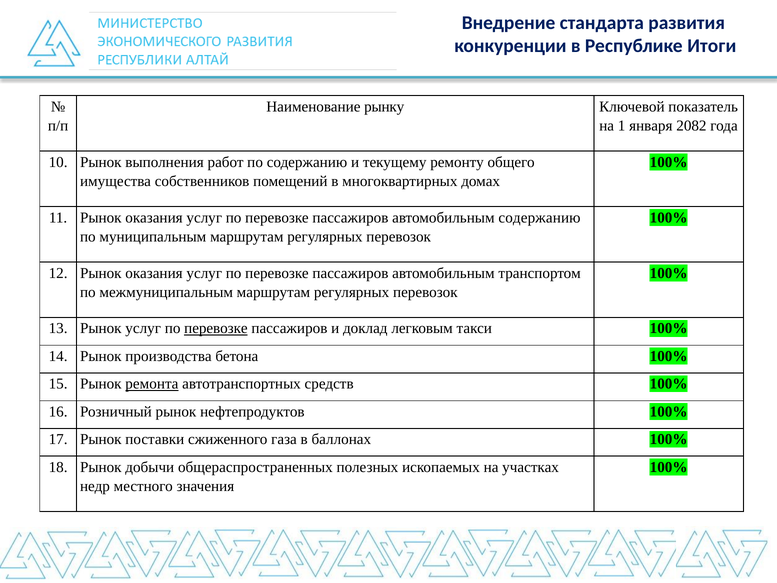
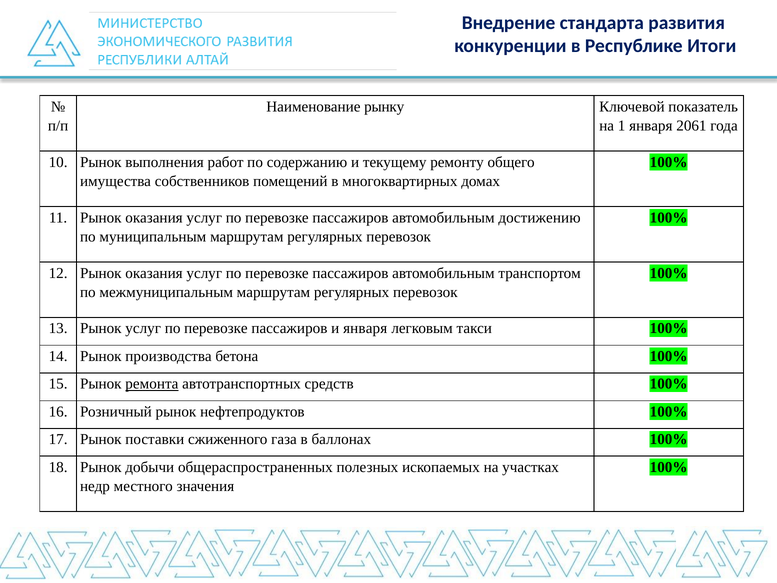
2082: 2082 -> 2061 (691, 126)
автомобильным содержанию: содержанию -> достижению (539, 217)
перевозке underline: present -> none (216, 328)
и доклад: доклад -> января (365, 328)
